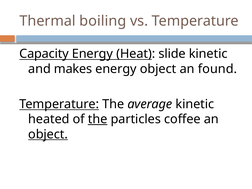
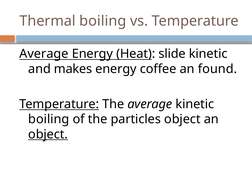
Capacity: Capacity -> Average (44, 54)
energy object: object -> coffee (158, 69)
heated: heated -> boiling (49, 119)
the underline: present -> none (98, 119)
particles coffee: coffee -> object (182, 119)
